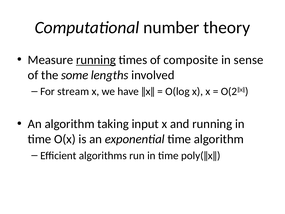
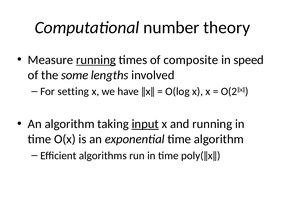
sense: sense -> speed (249, 60)
stream: stream -> setting (73, 91)
input underline: none -> present (145, 124)
